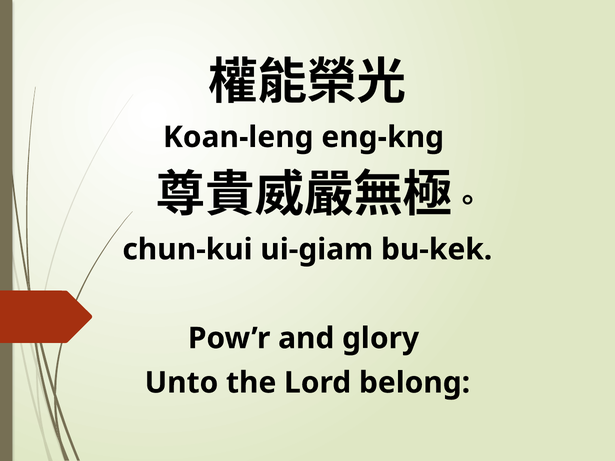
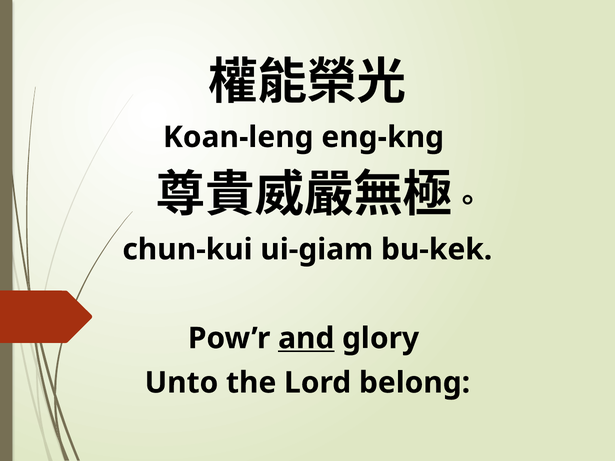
and underline: none -> present (306, 339)
